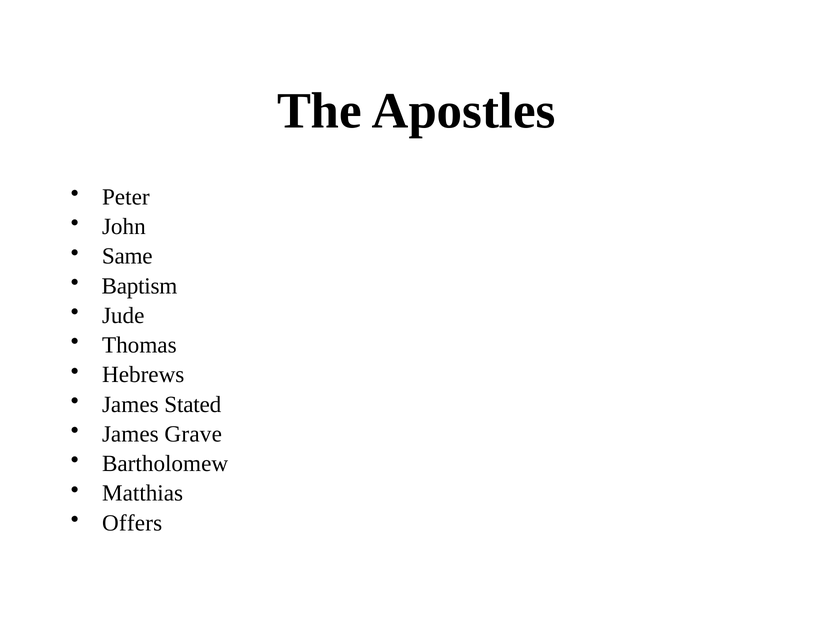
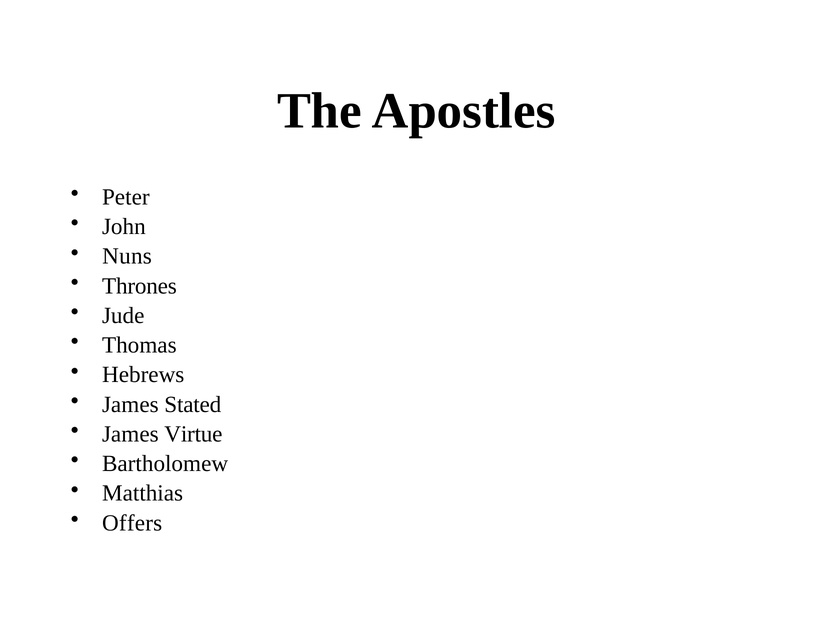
Same: Same -> Nuns (127, 256)
Baptism: Baptism -> Thrones (139, 286)
Grave: Grave -> Virtue (193, 434)
